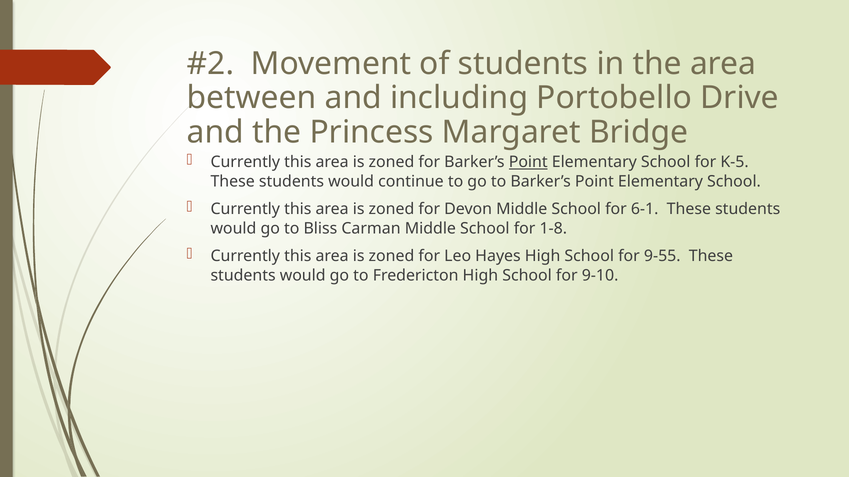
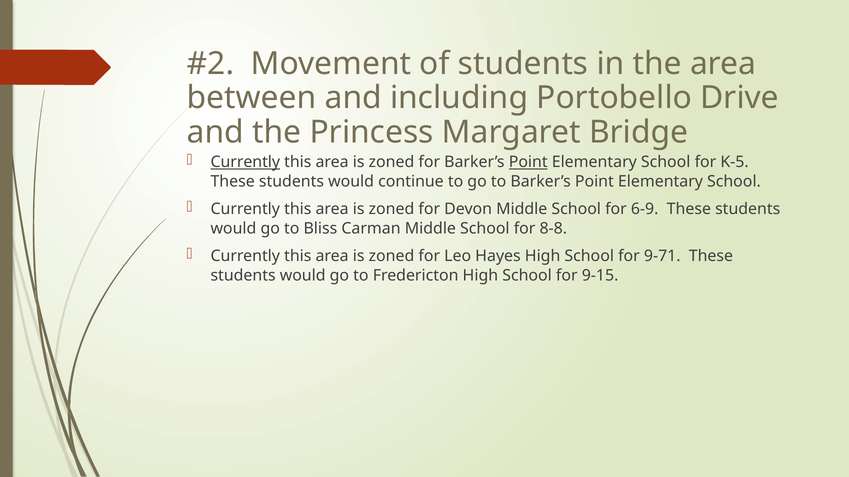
Currently underline: none -> present (245, 162)
6-1: 6-1 -> 6-9 (645, 209)
1-8: 1-8 -> 8-8 (553, 229)
9-55: 9-55 -> 9-71 (662, 257)
9-10: 9-10 -> 9-15 (600, 276)
